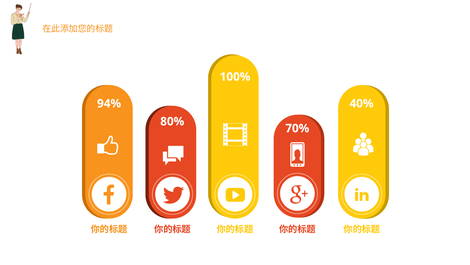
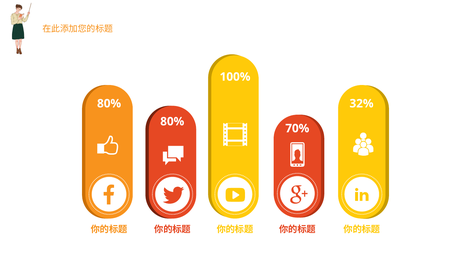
94%: 94% -> 80% (109, 103)
40%: 40% -> 32% (362, 103)
